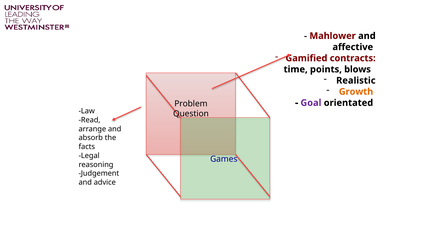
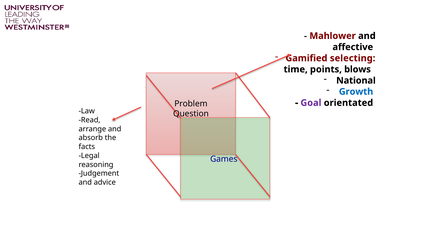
contracts: contracts -> selecting (353, 58)
Realistic: Realistic -> National (356, 80)
Growth colour: orange -> blue (356, 91)
